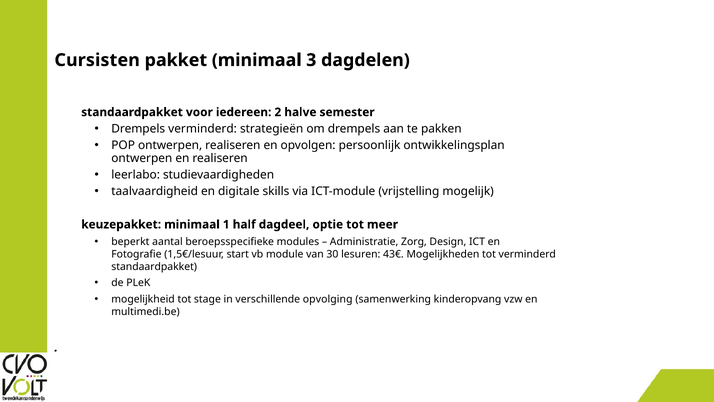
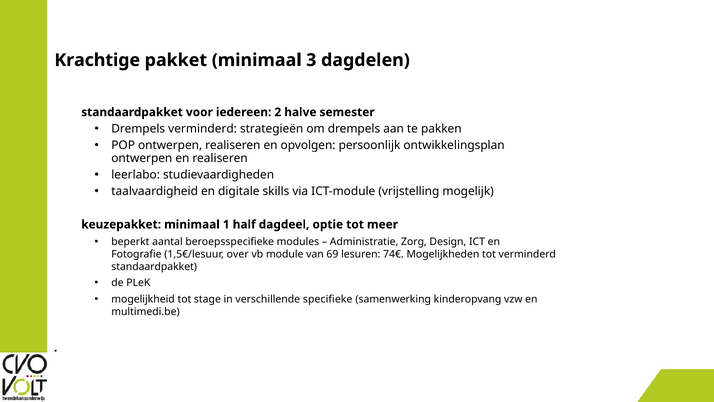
Cursisten: Cursisten -> Krachtige (97, 60)
start: start -> over (238, 254)
30: 30 -> 69 (332, 254)
43€: 43€ -> 74€ (393, 254)
opvolging: opvolging -> specifieke (328, 299)
